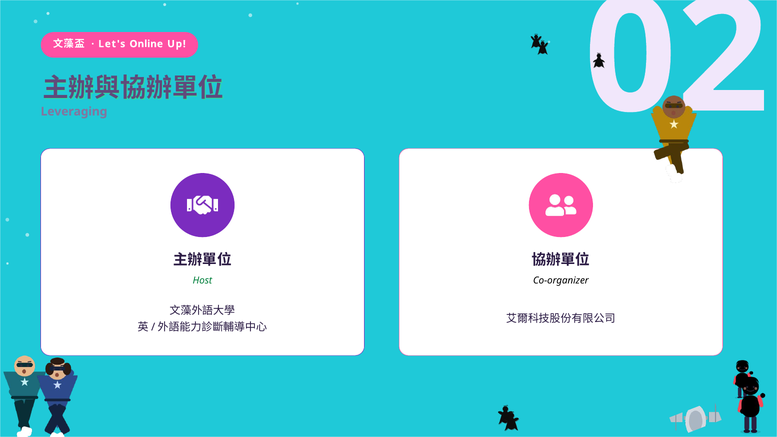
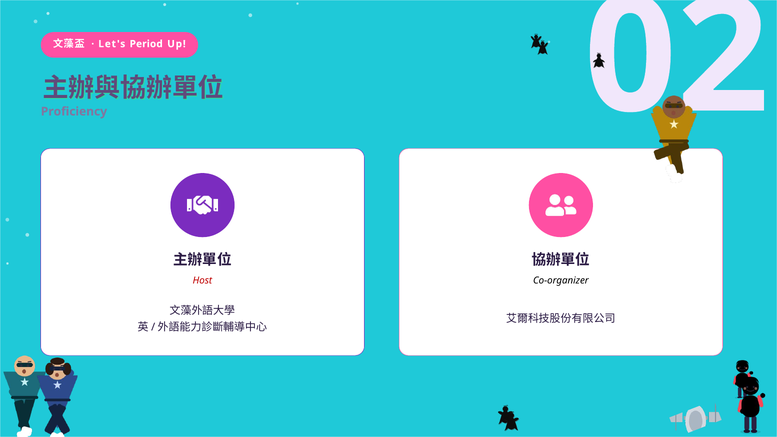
Online: Online -> Period (146, 44)
Leveraging: Leveraging -> Proficiency (74, 112)
Host colour: green -> red (202, 281)
